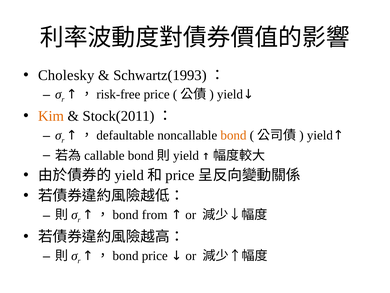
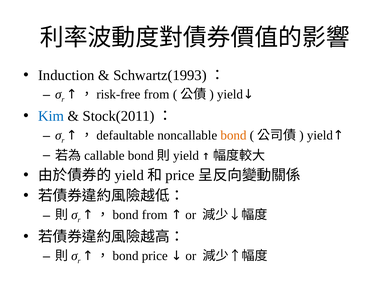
Cholesky: Cholesky -> Induction (66, 75)
↑，risk-free price: price -> from (157, 94)
Kim colour: orange -> blue (51, 116)
